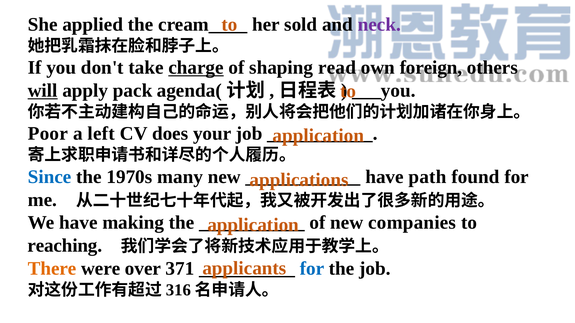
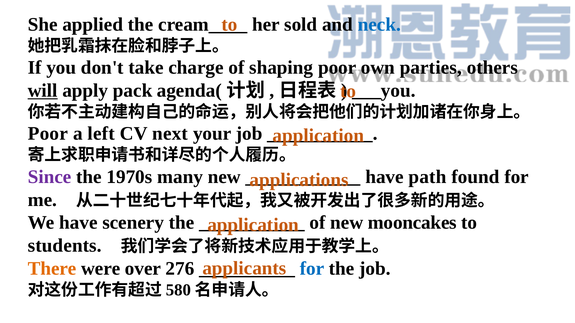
neck colour: purple -> blue (379, 25)
charge underline: present -> none (196, 68)
shaping read: read -> poor (337, 68)
foreign: foreign -> parties (431, 68)
does: does -> next (170, 134)
Since colour: blue -> purple (50, 177)
making: making -> scenery (133, 223)
companies: companies -> mooncakes (412, 223)
reaching: reaching -> students (65, 246)
371: 371 -> 276 (180, 269)
316: 316 -> 580 (178, 290)
